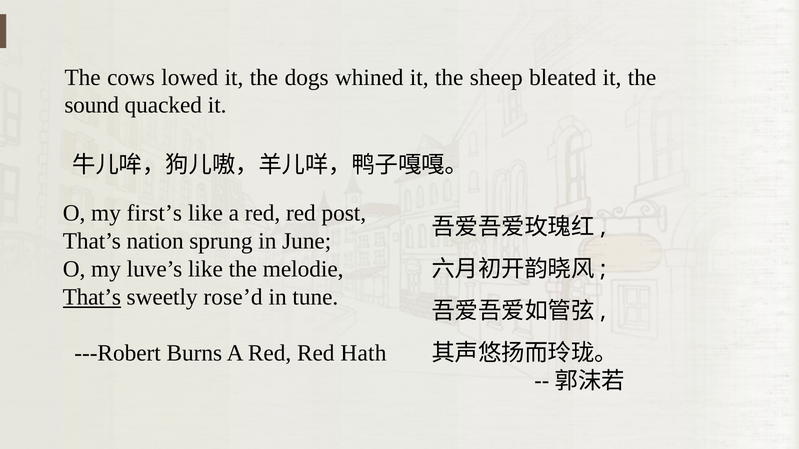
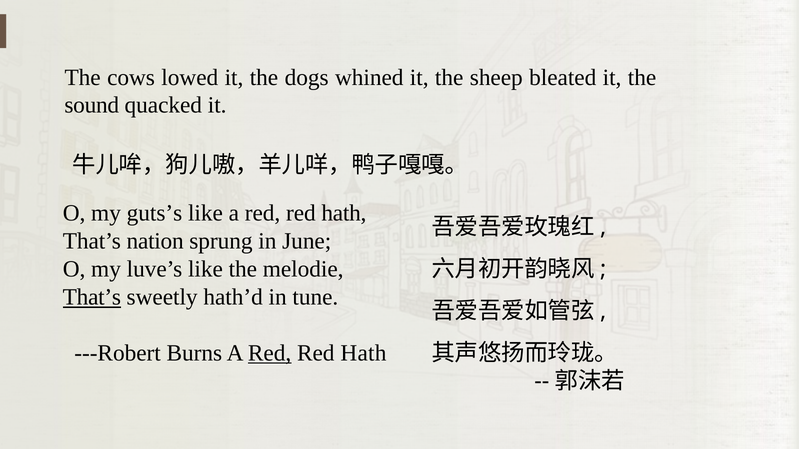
first’s: first’s -> guts’s (154, 213)
post: post -> hath (344, 213)
rose’d: rose’d -> hath’d (233, 297)
Red underline: none -> present (270, 353)
